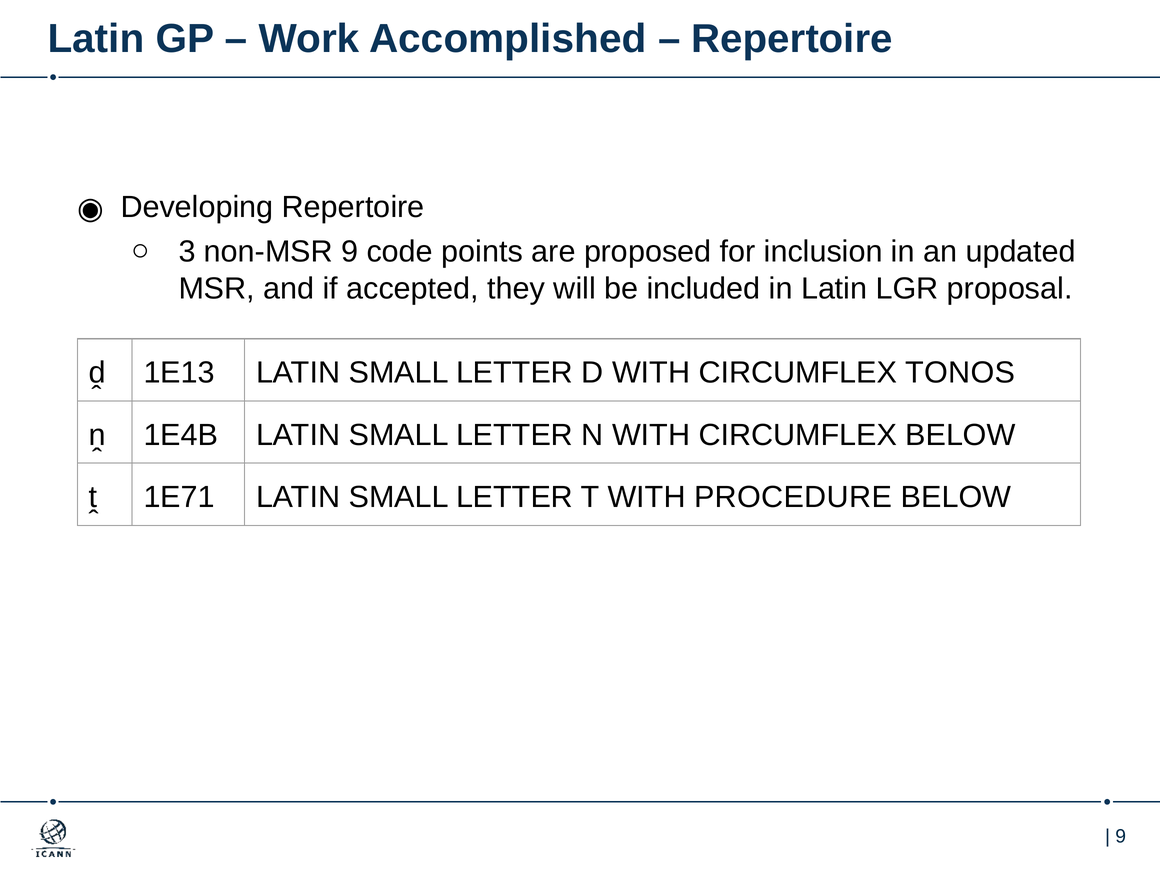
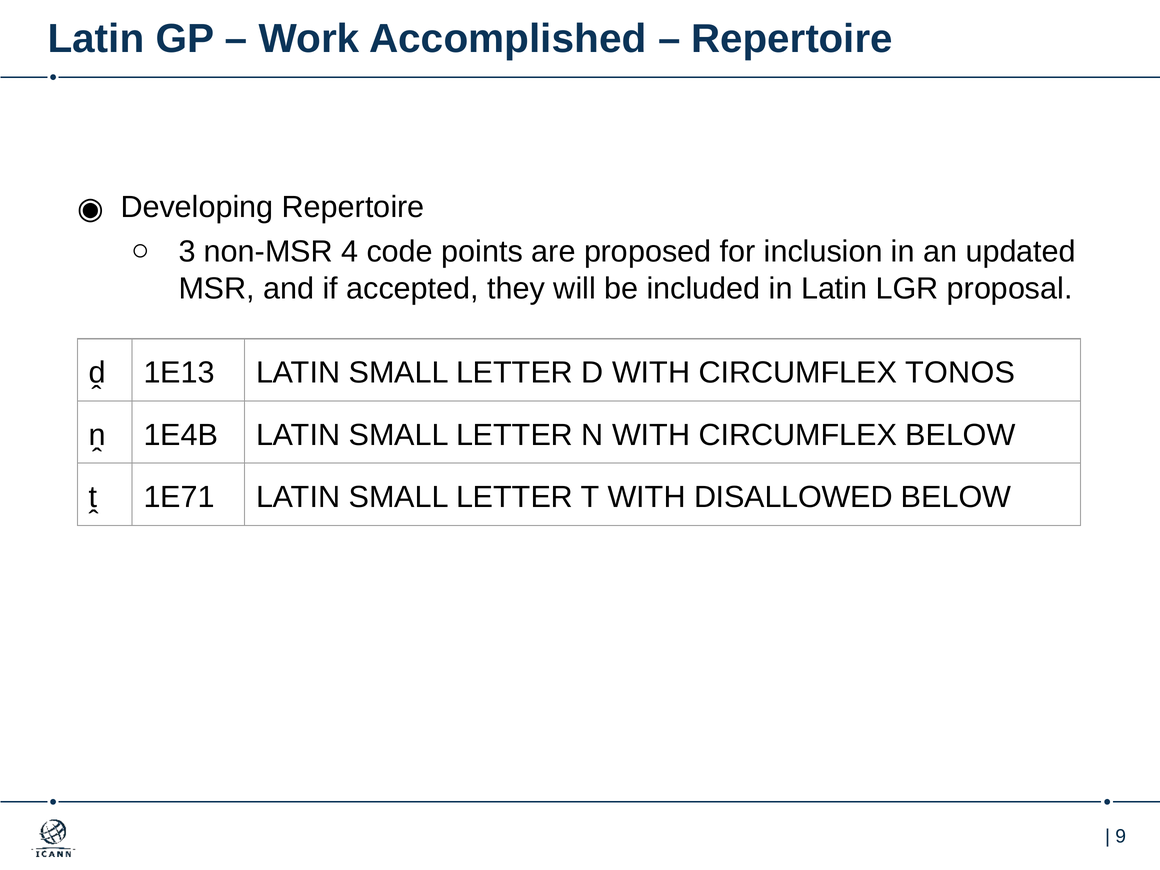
non-MSR 9: 9 -> 4 (350, 252)
PROCEDURE: PROCEDURE -> DISALLOWED (793, 497)
